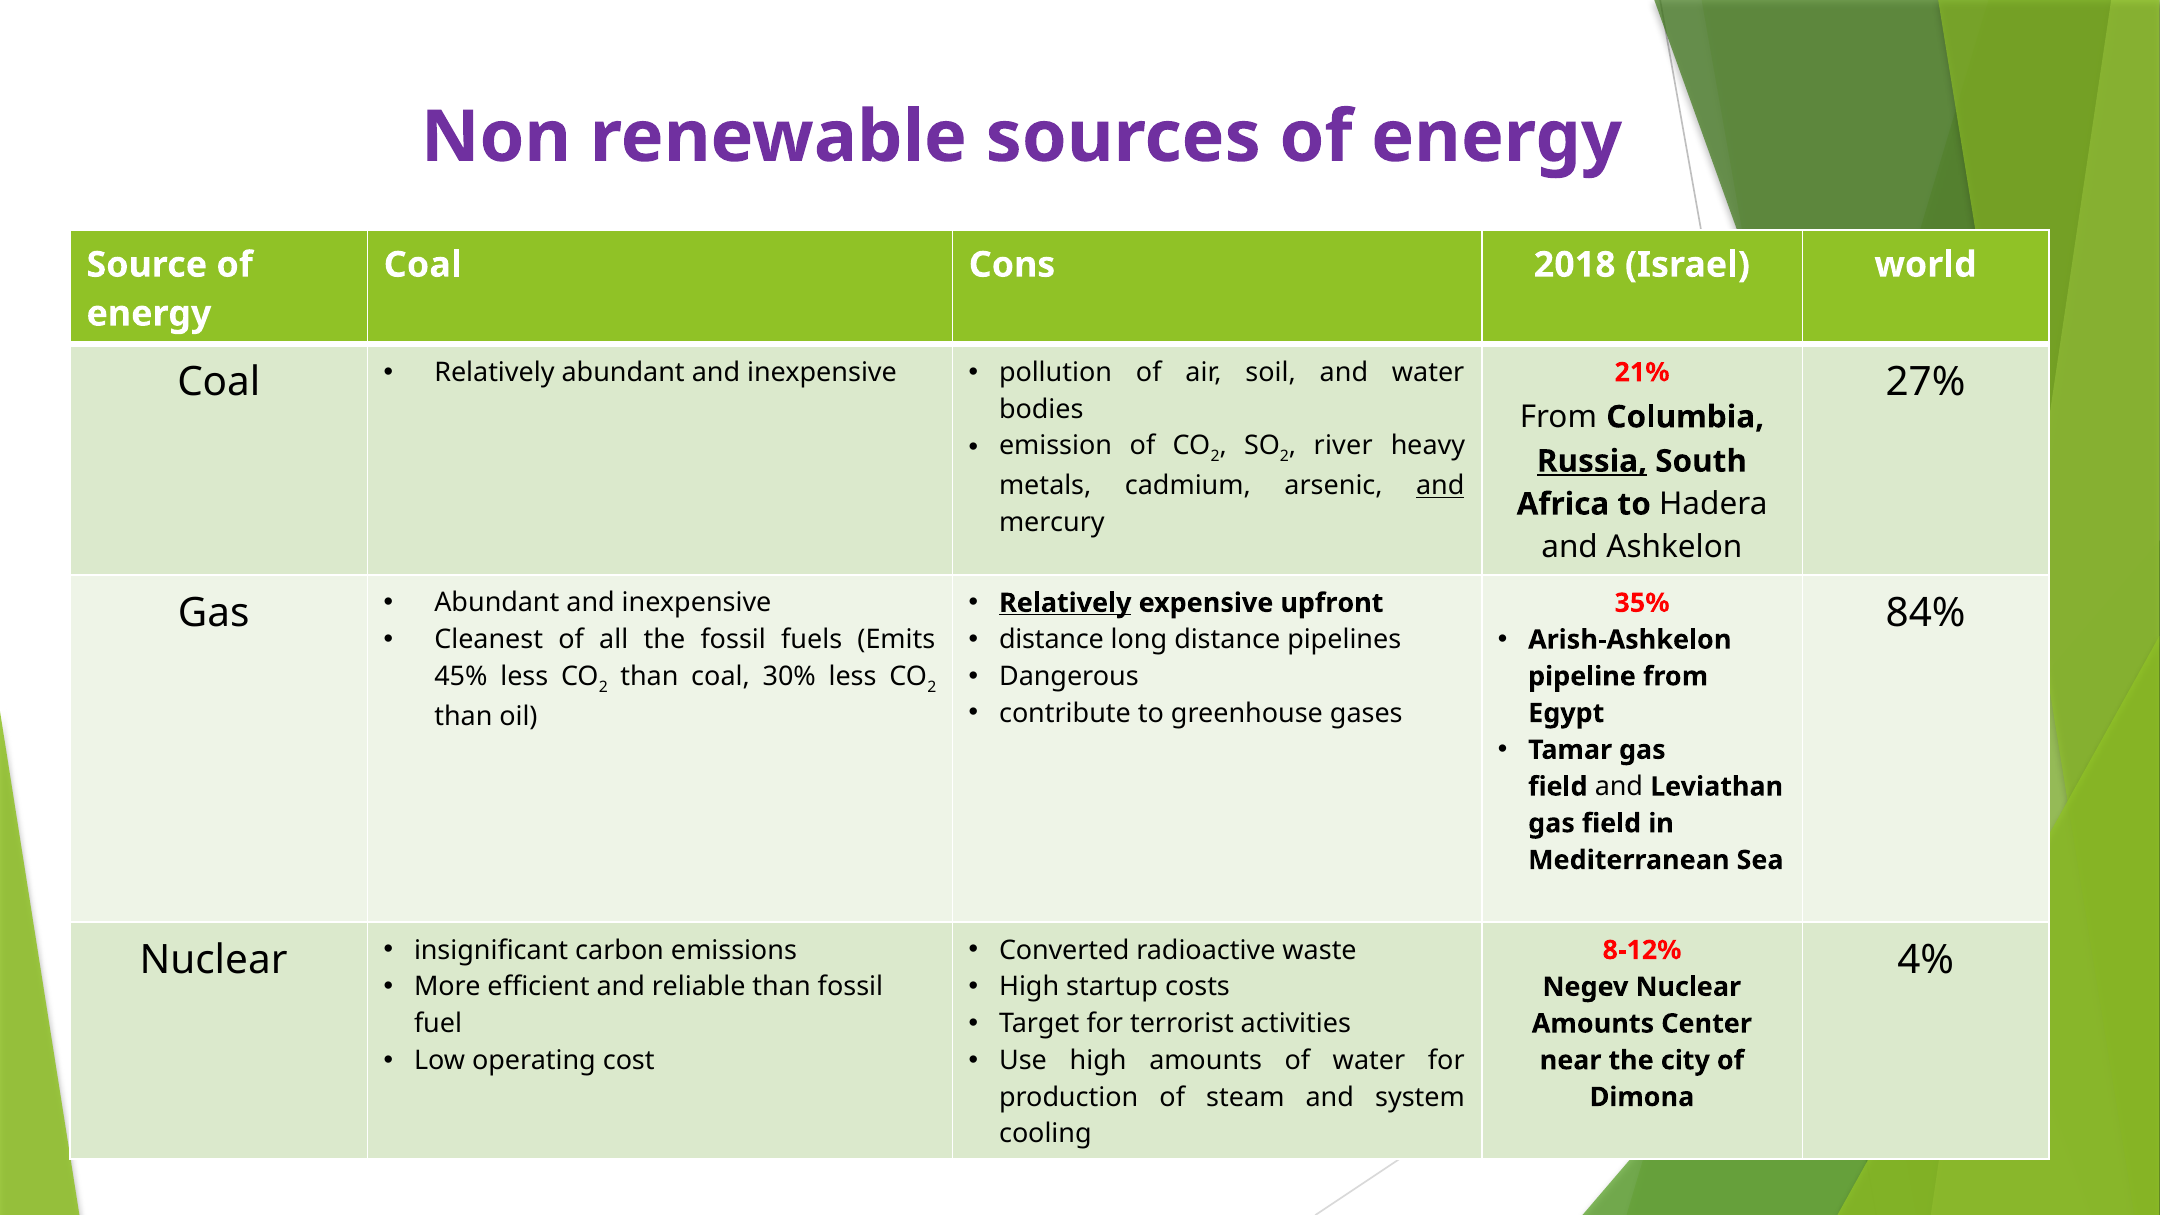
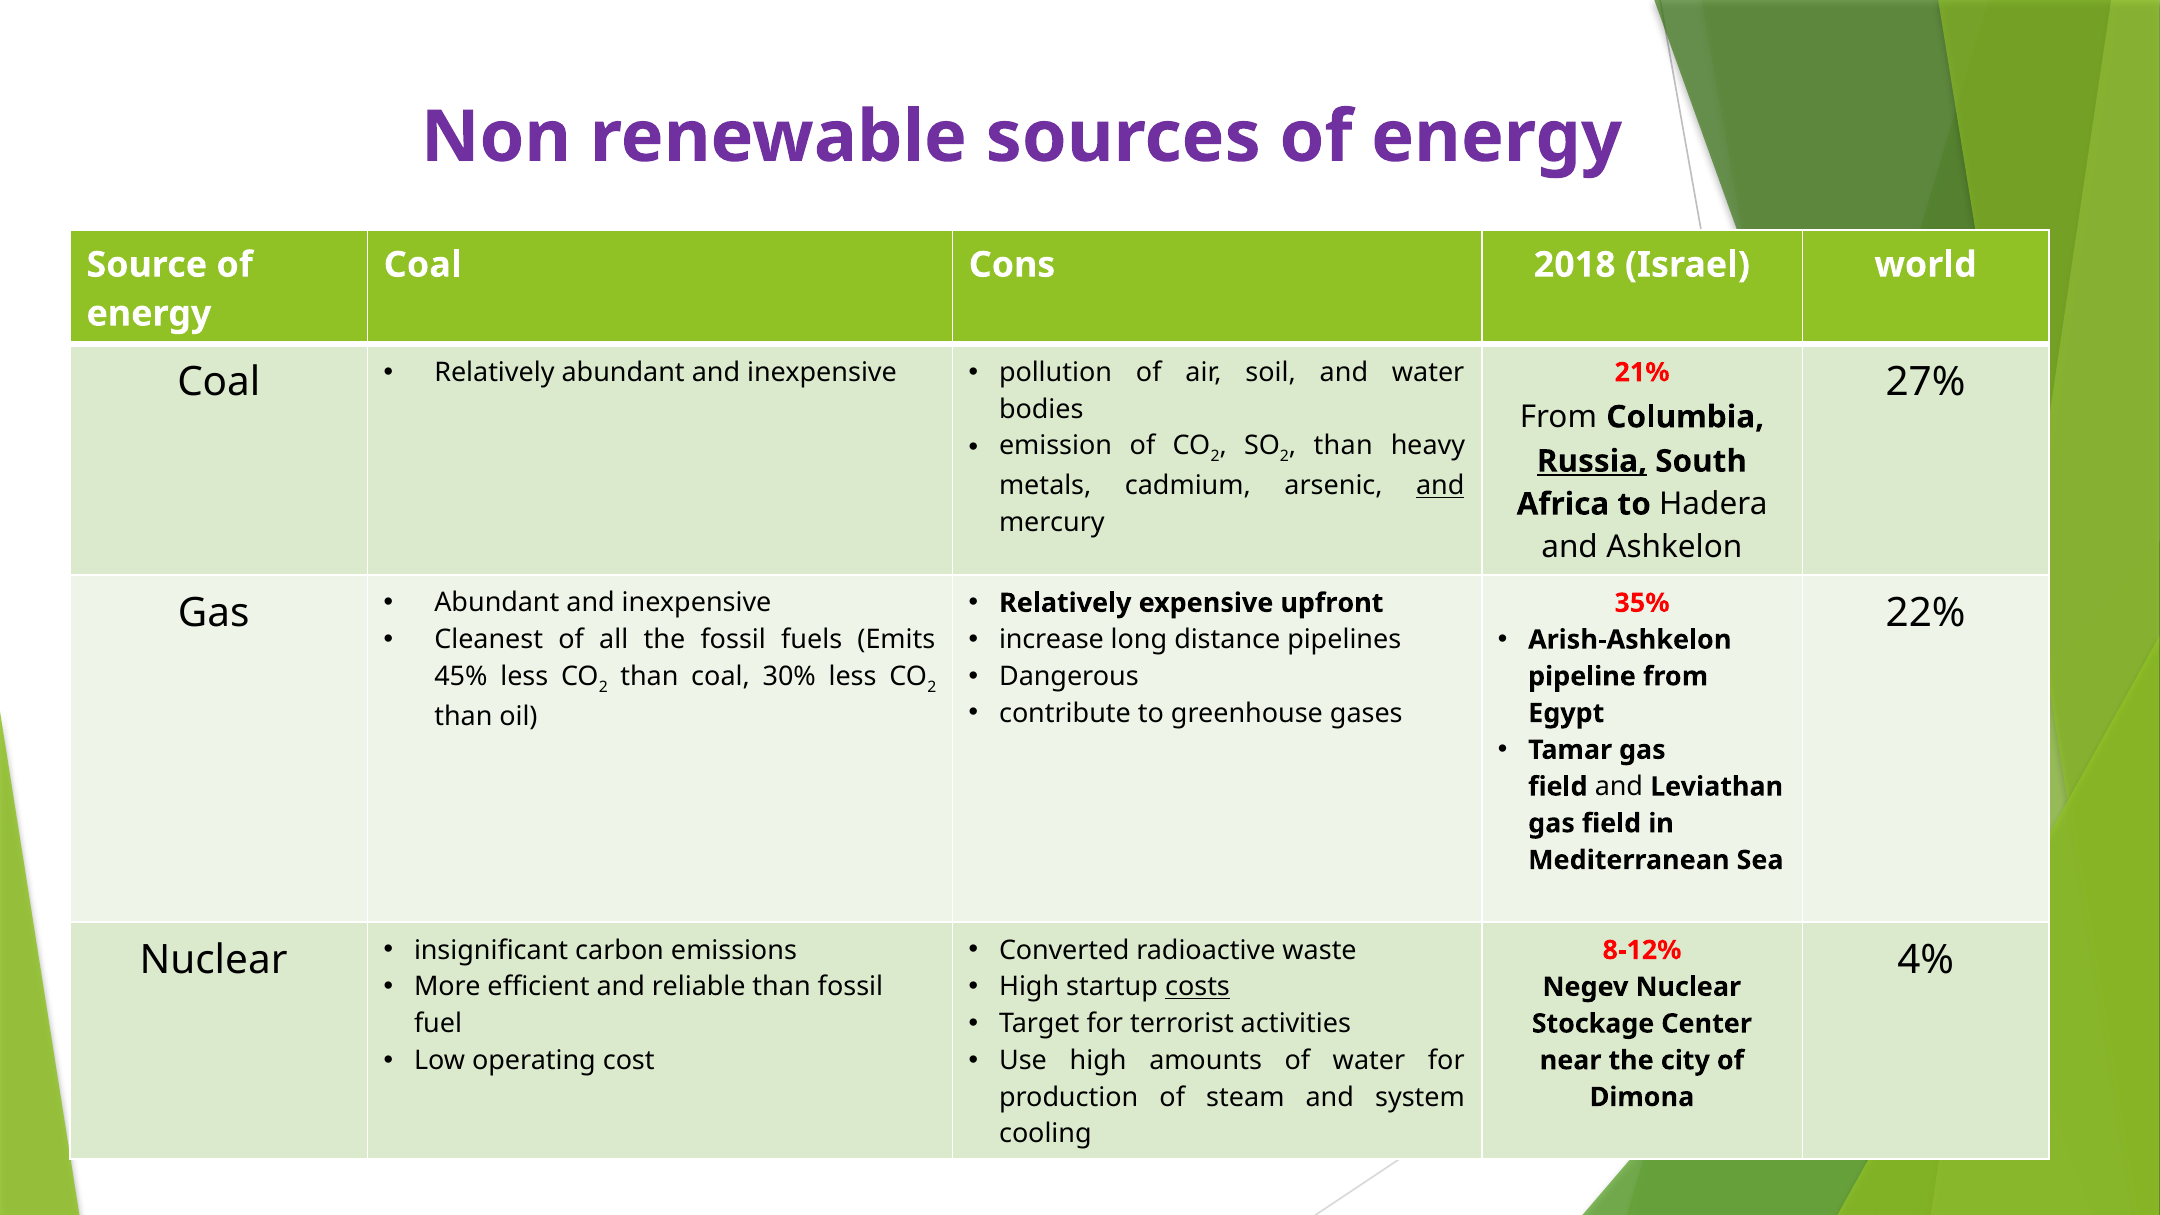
river: river -> than (1343, 446)
Relatively underline: present -> none (1065, 603)
84%: 84% -> 22% (1926, 613)
distance: distance -> increase (1051, 640)
costs underline: none -> present (1198, 987)
Amounts: Amounts -> Stockage (1593, 1024)
